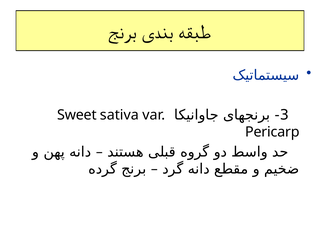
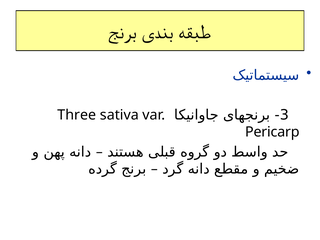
Sweet: Sweet -> Three (77, 115)
